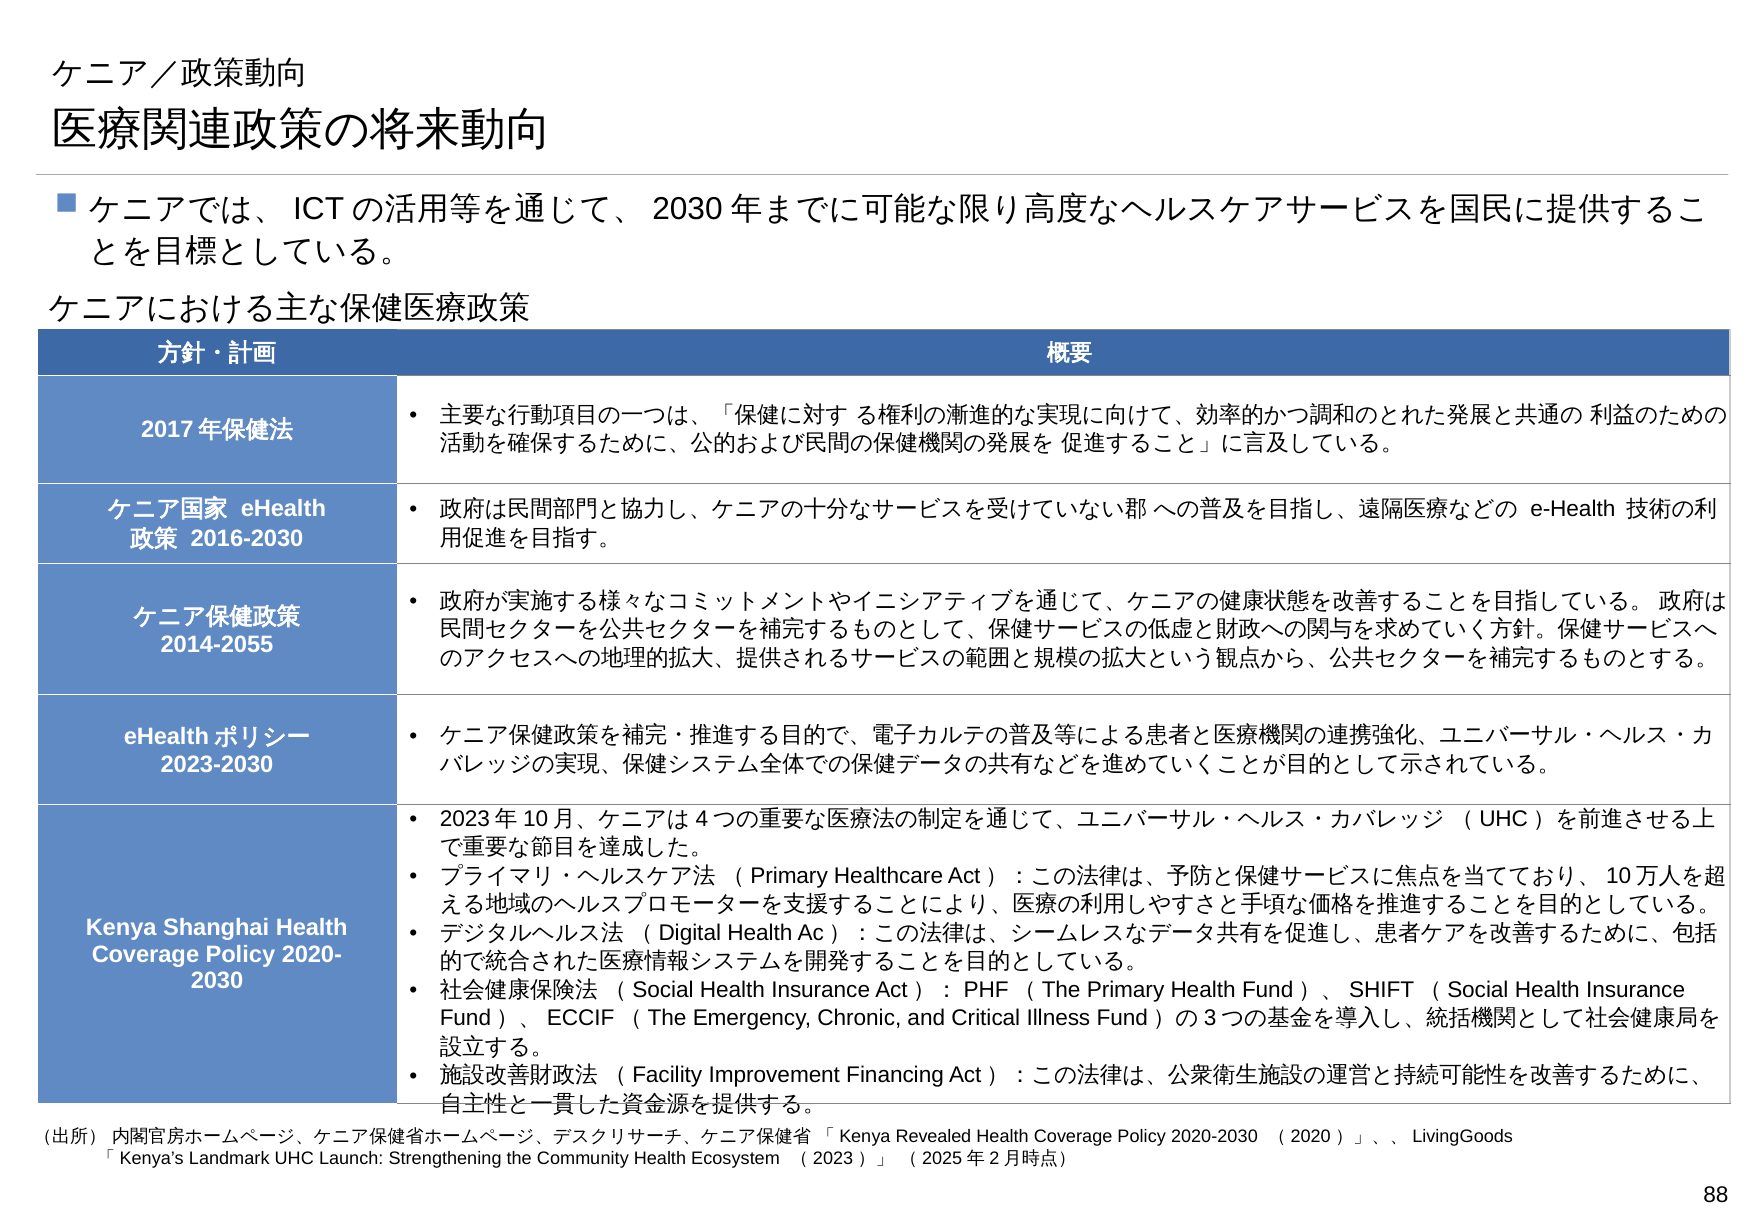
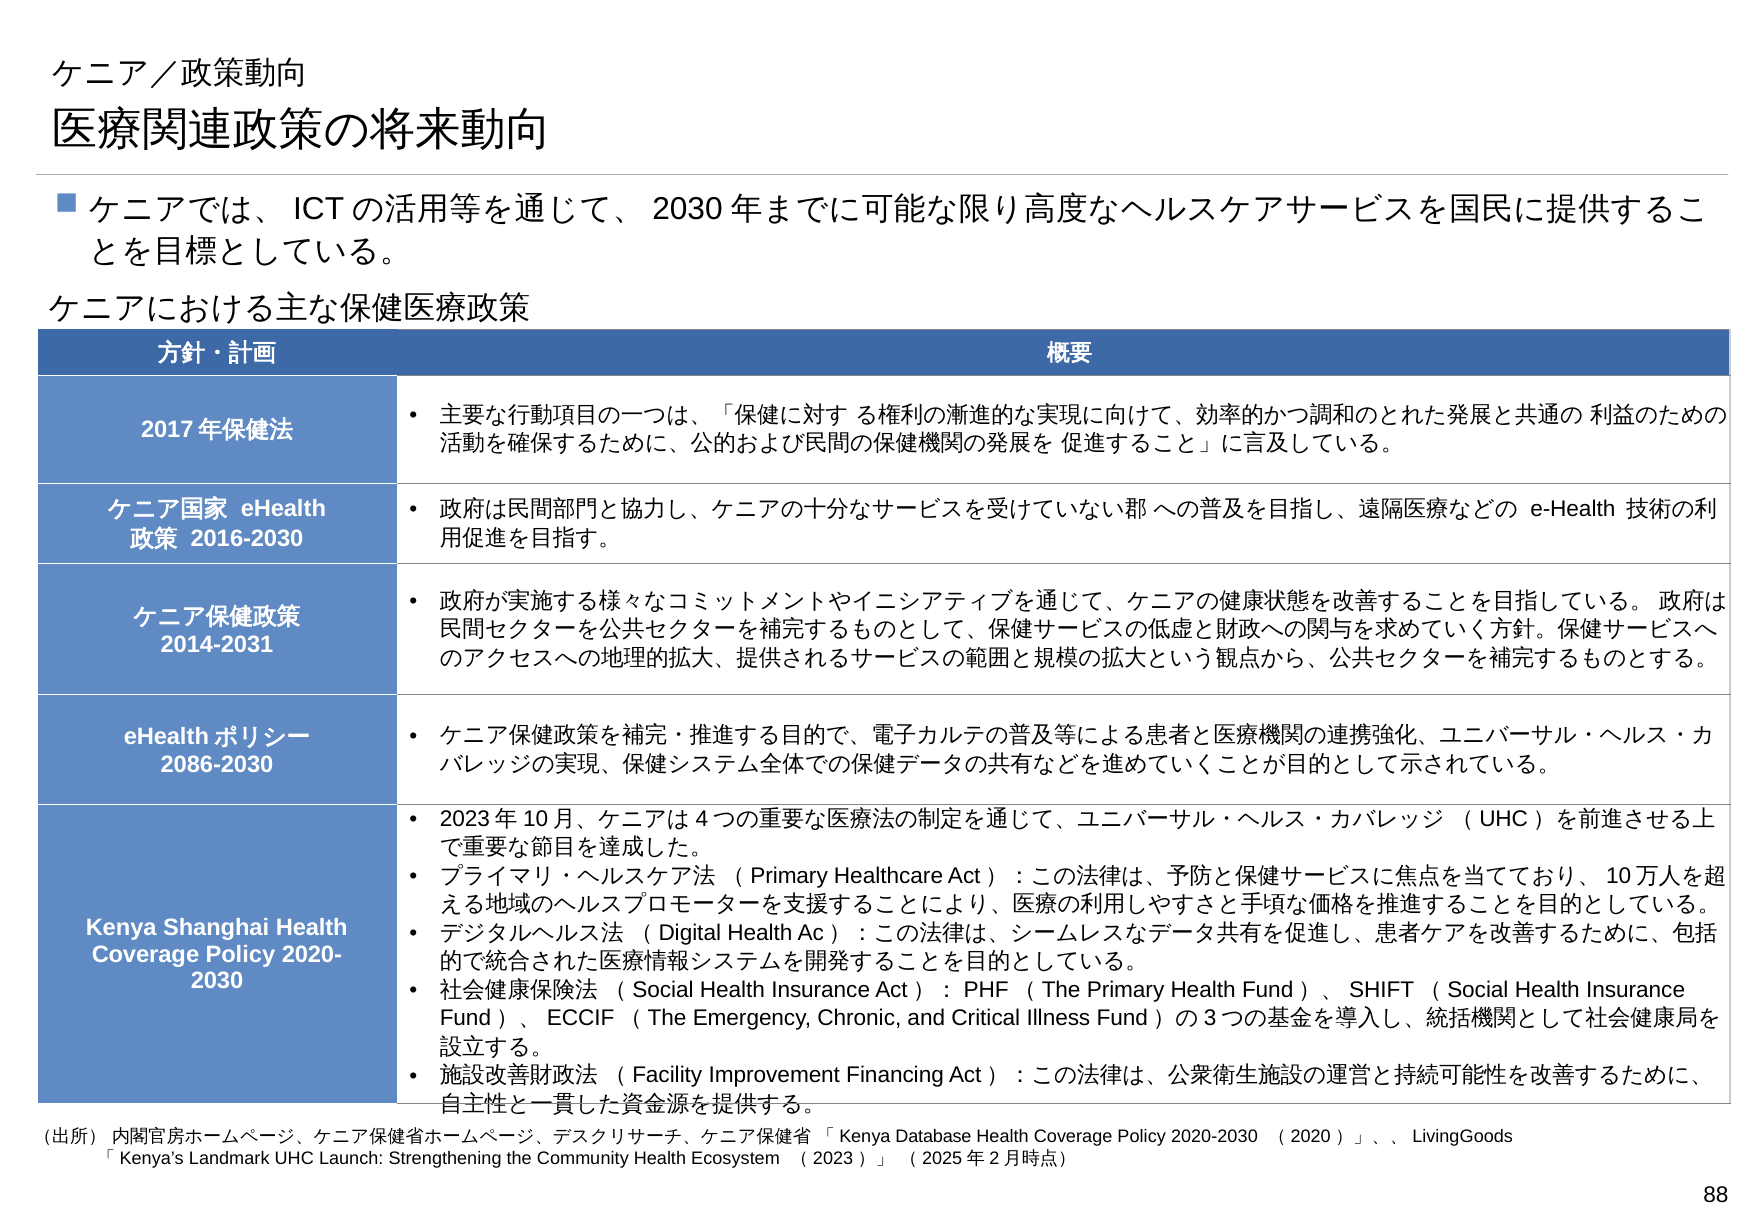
2014-2055: 2014-2055 -> 2014-2031 (217, 645)
2023-2030: 2023-2030 -> 2086-2030 (217, 765)
Revealed: Revealed -> Database (933, 1137)
